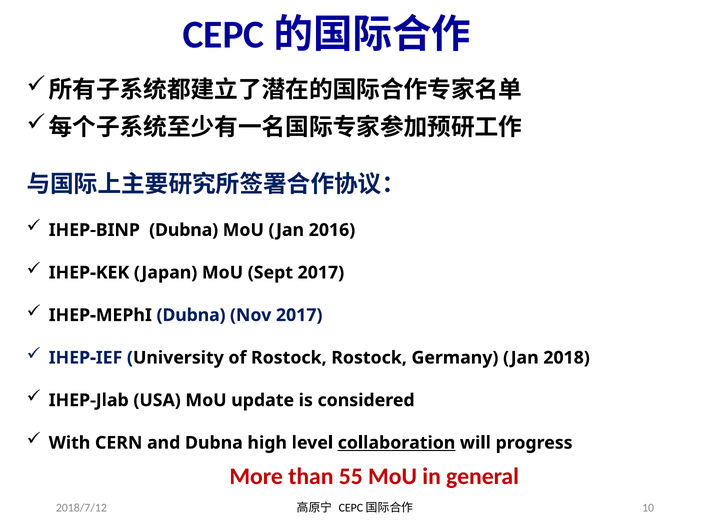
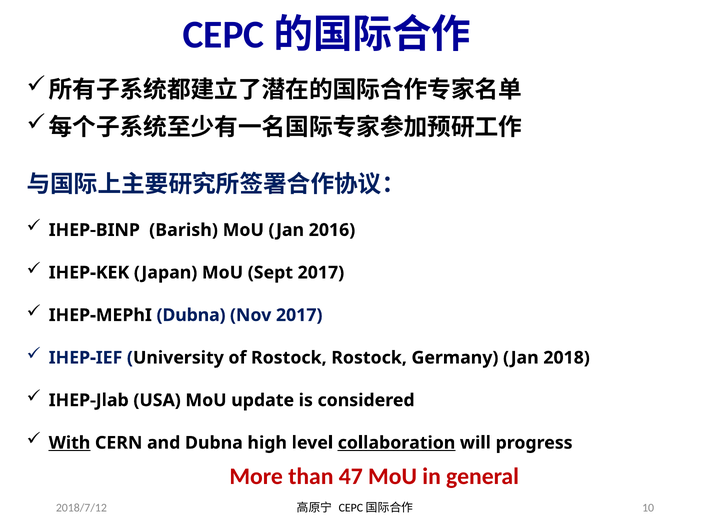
IHEP-BINP Dubna: Dubna -> Barish (184, 230)
With underline: none -> present (70, 443)
55: 55 -> 47 (351, 477)
